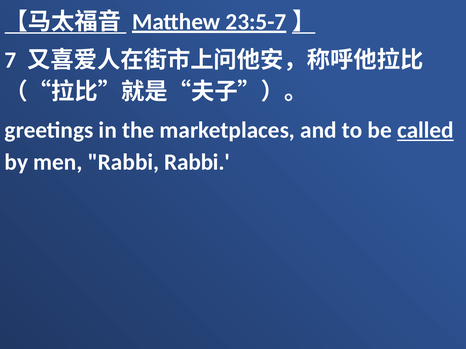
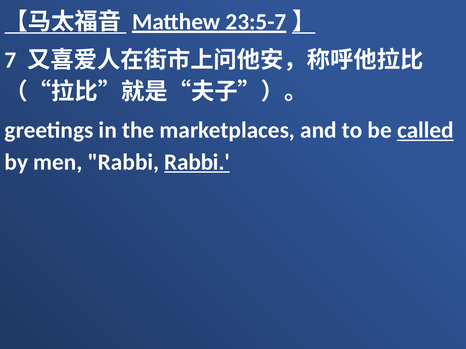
Rabbi underline: none -> present (197, 162)
